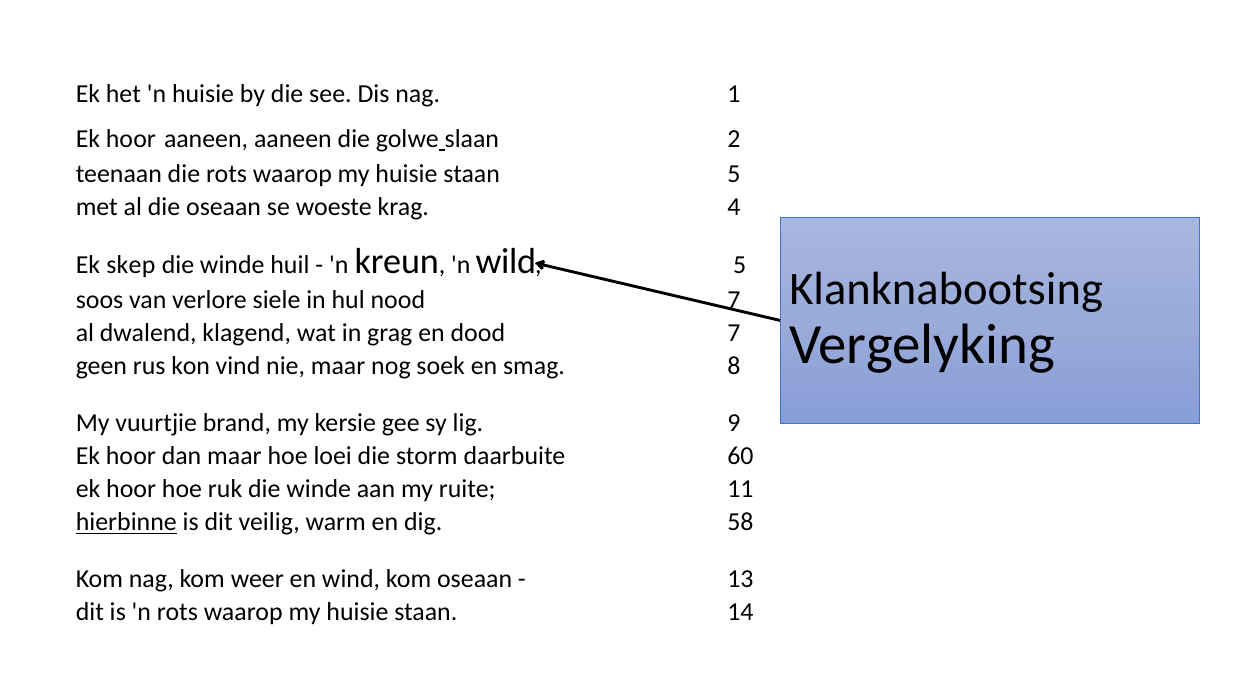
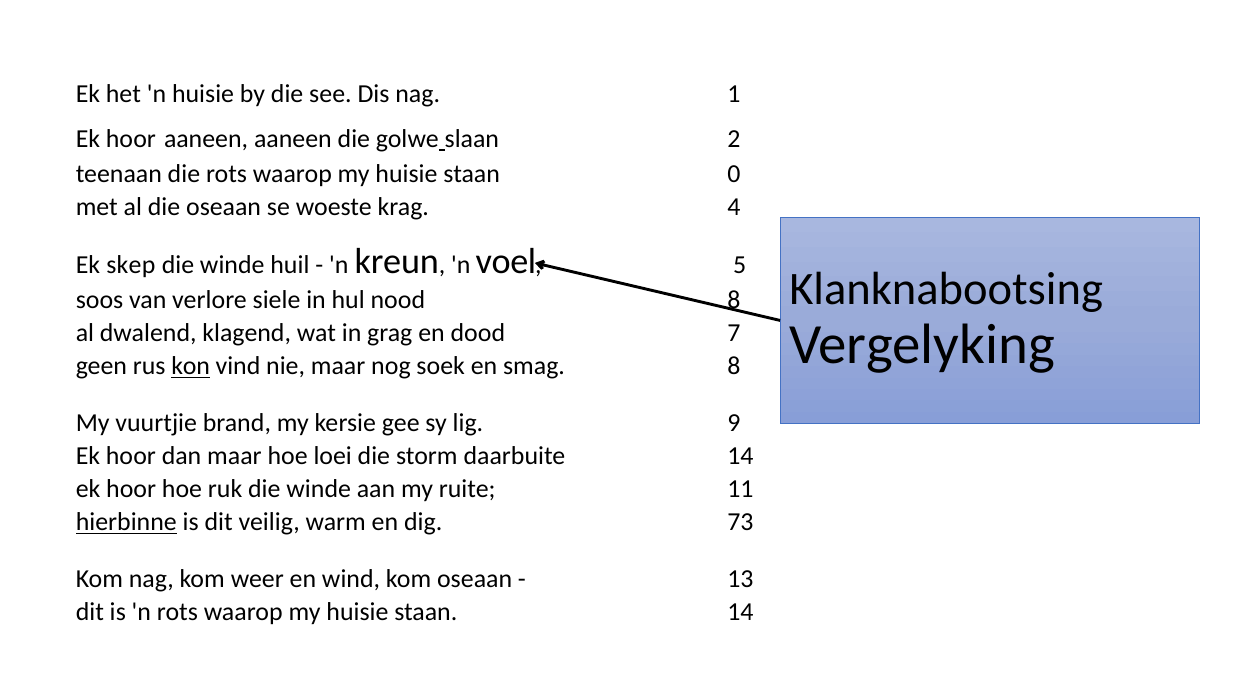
staan 5: 5 -> 0 (734, 174)
wild: wild -> voel (506, 261)
nood 7: 7 -> 8 (734, 300)
kon underline: none -> present (191, 366)
daarbuite 60: 60 -> 14 (740, 456)
58: 58 -> 73 (740, 522)
